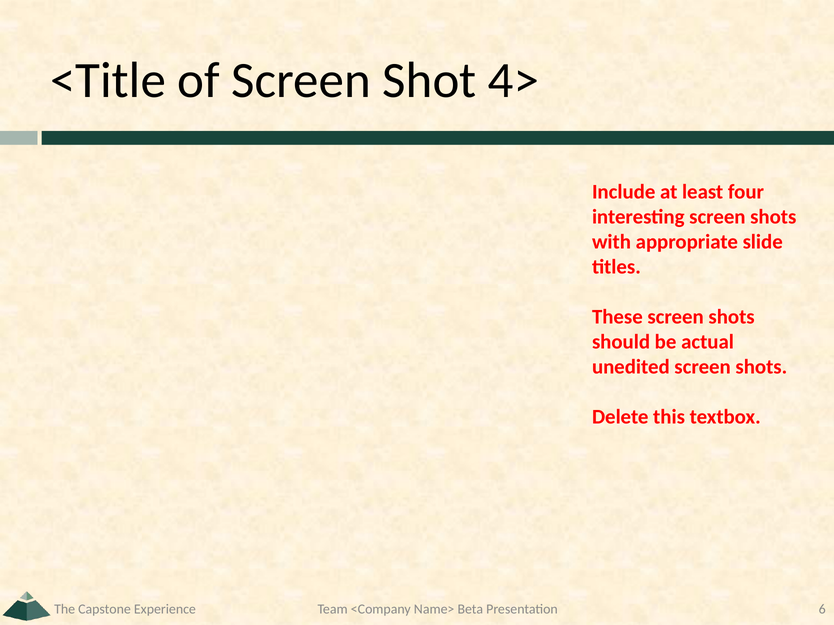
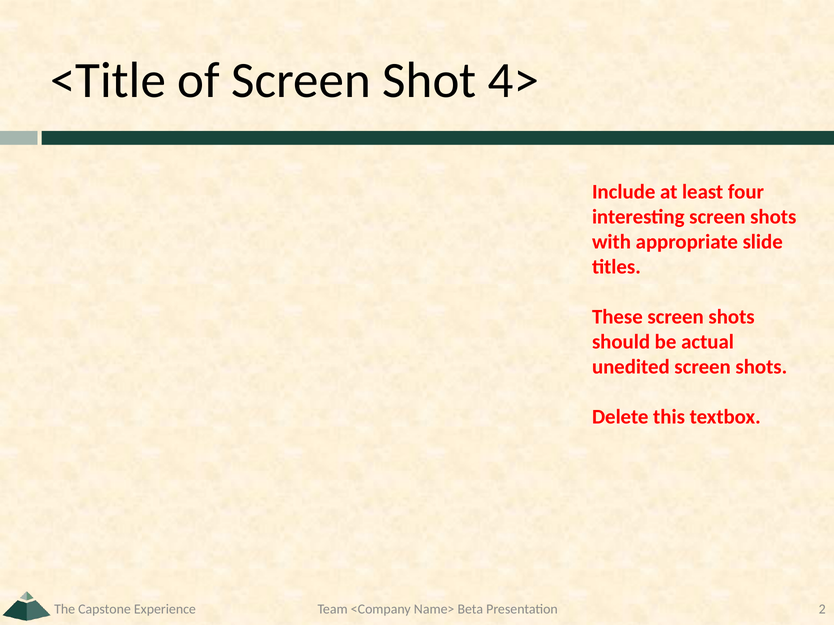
6: 6 -> 2 (822, 610)
